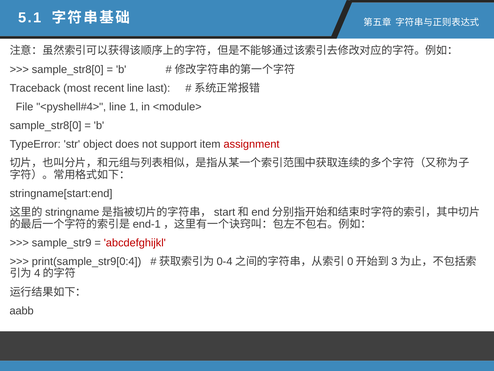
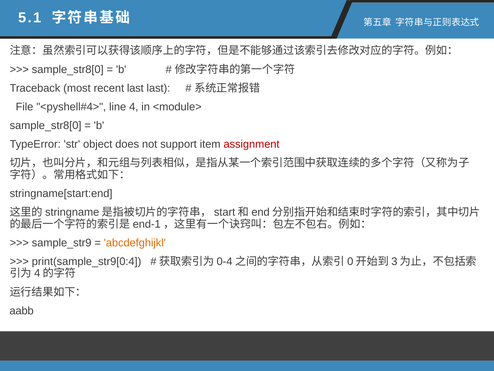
recent line: line -> last (135, 88)
1: 1 -> 4 (134, 107)
abcdefghijkl colour: red -> orange (135, 242)
